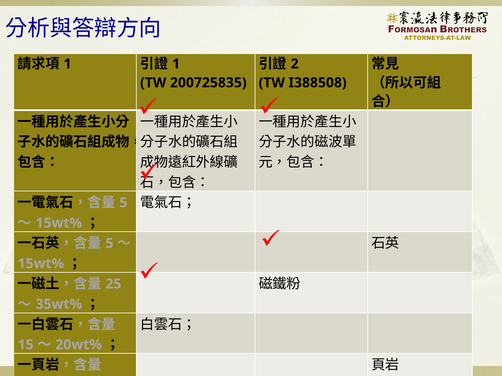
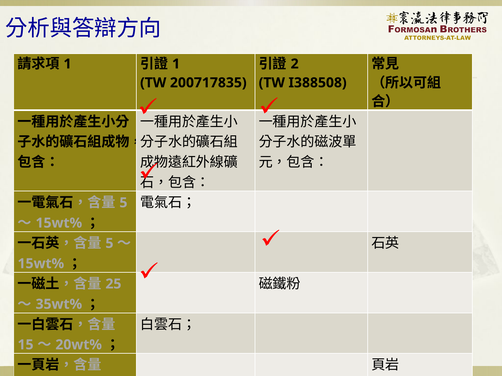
200725835: 200725835 -> 200717835 (208, 83)
